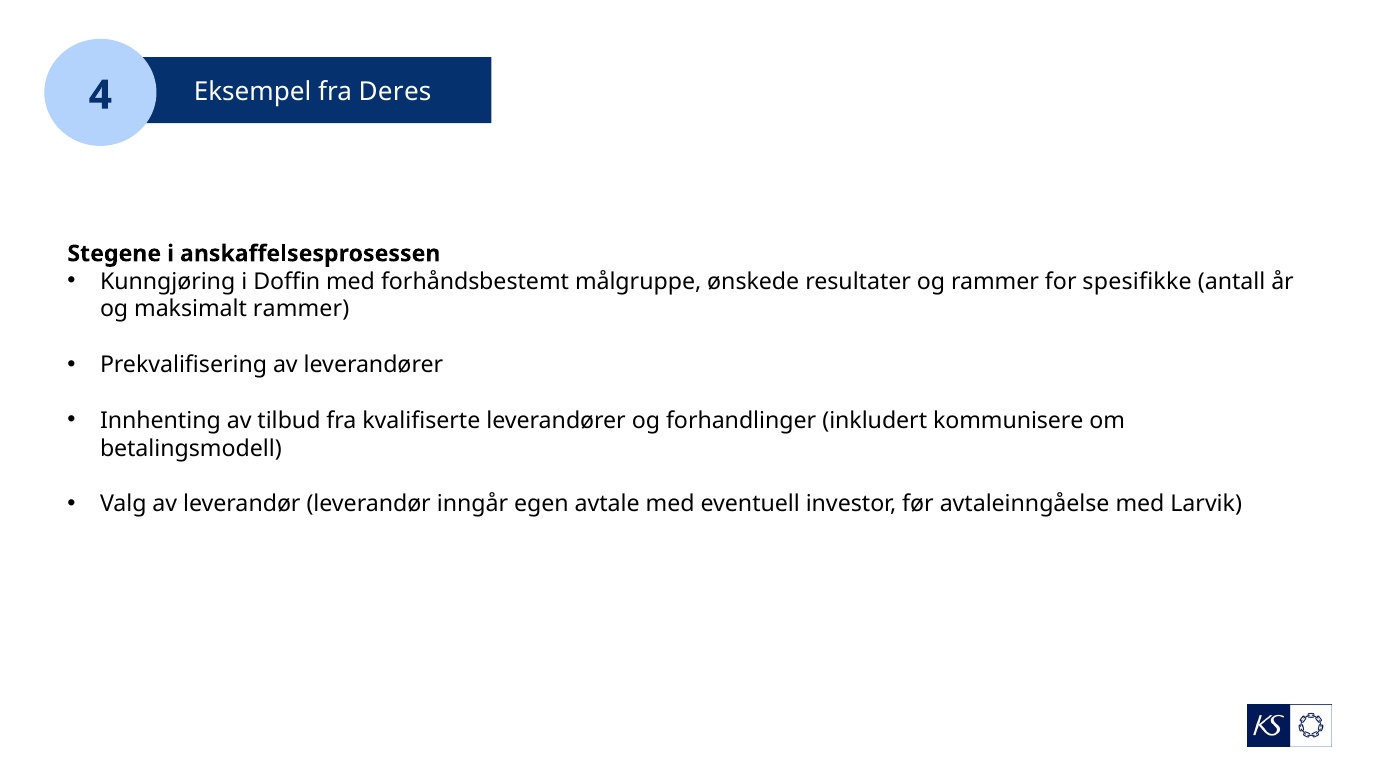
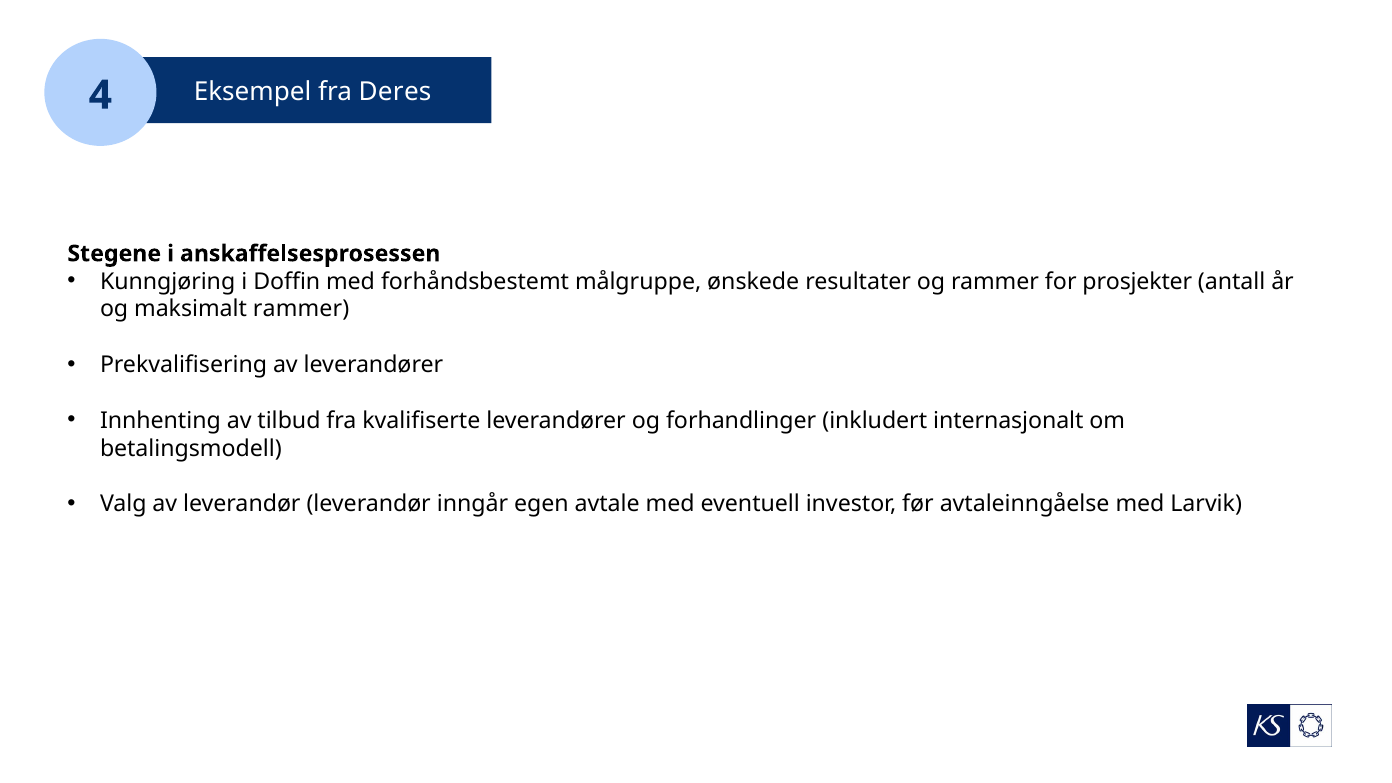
spesifikke: spesifikke -> prosjekter (1137, 281)
kommunisere: kommunisere -> internasjonalt (1008, 421)
